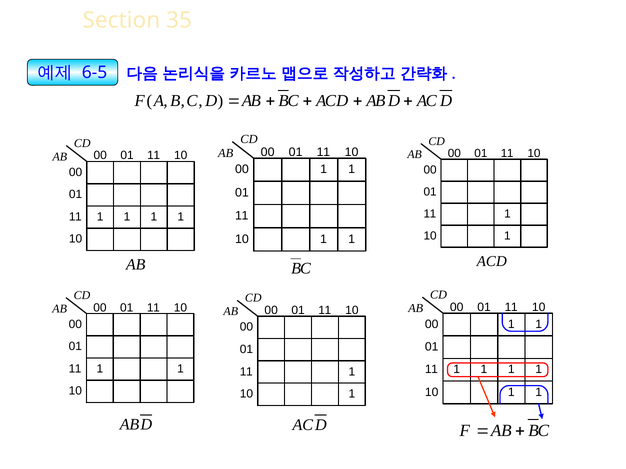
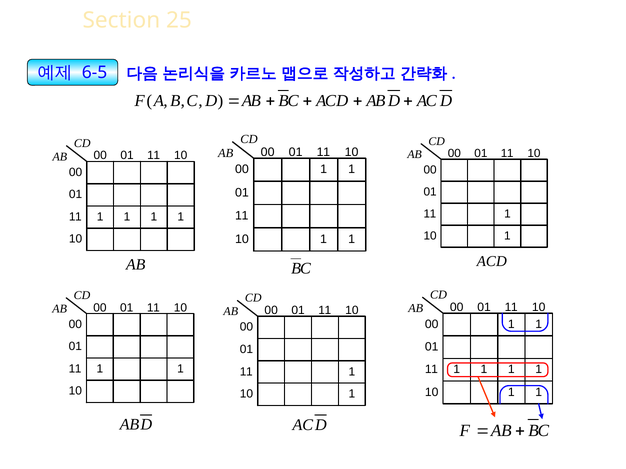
35: 35 -> 25 (179, 20)
